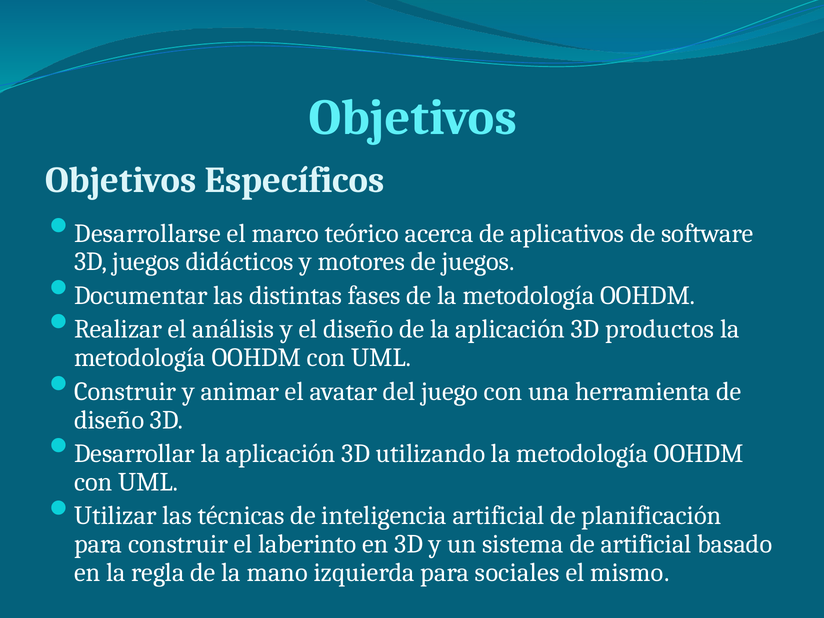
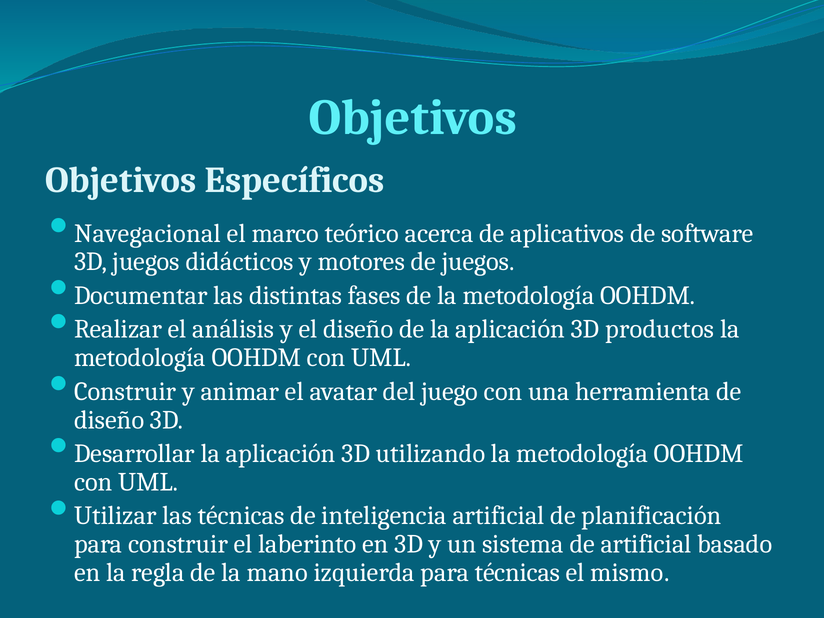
Desarrollarse: Desarrollarse -> Navegacional (148, 233)
para sociales: sociales -> técnicas (517, 573)
